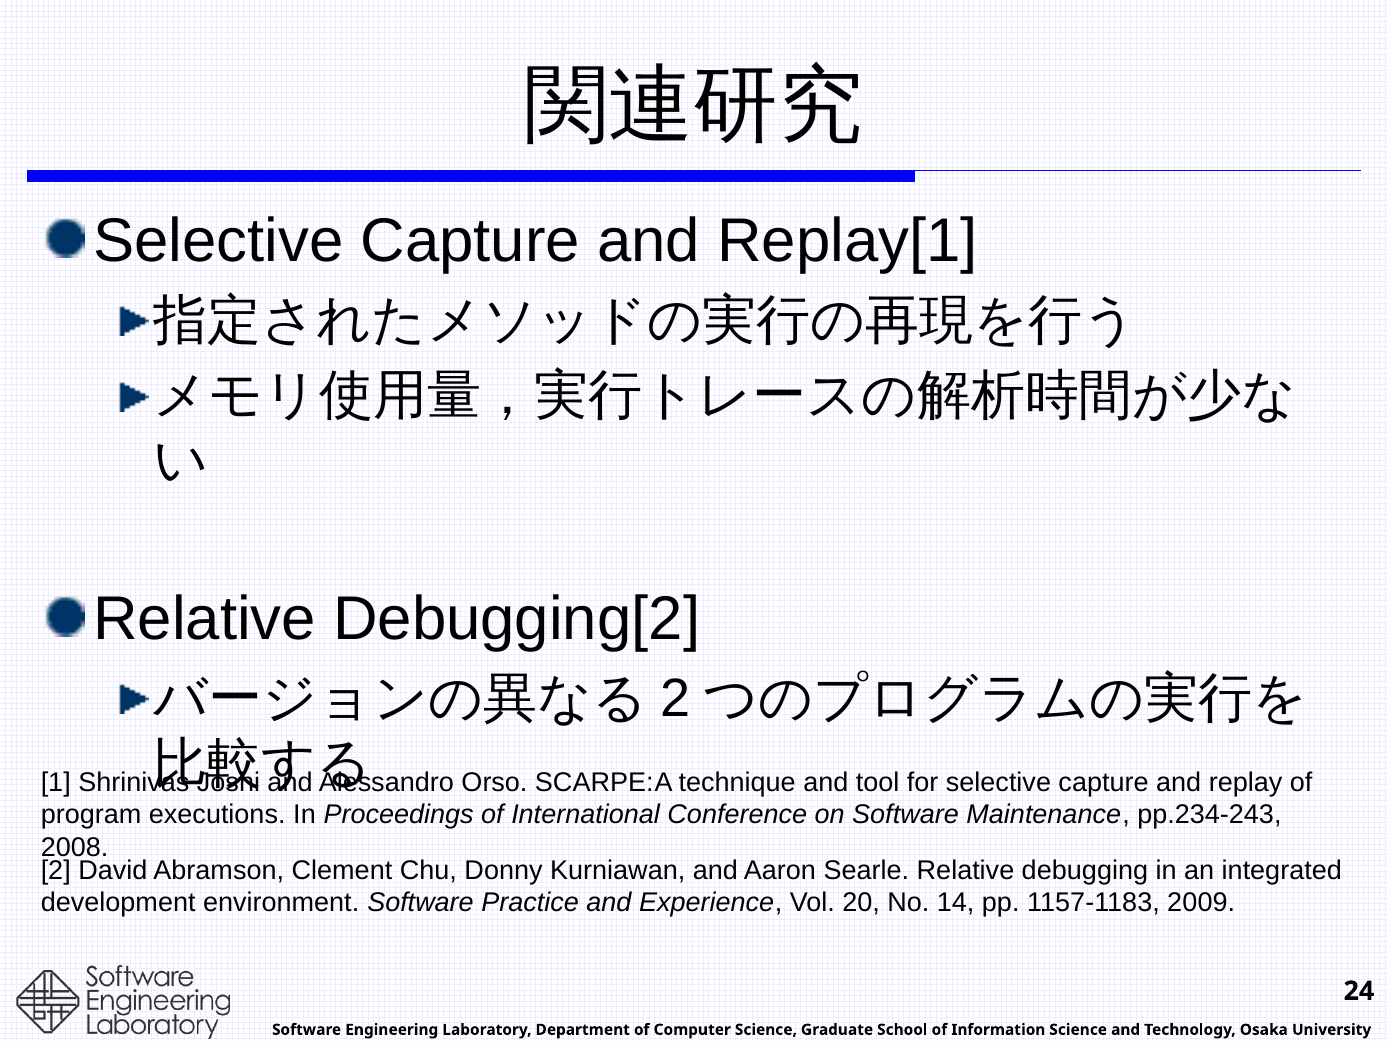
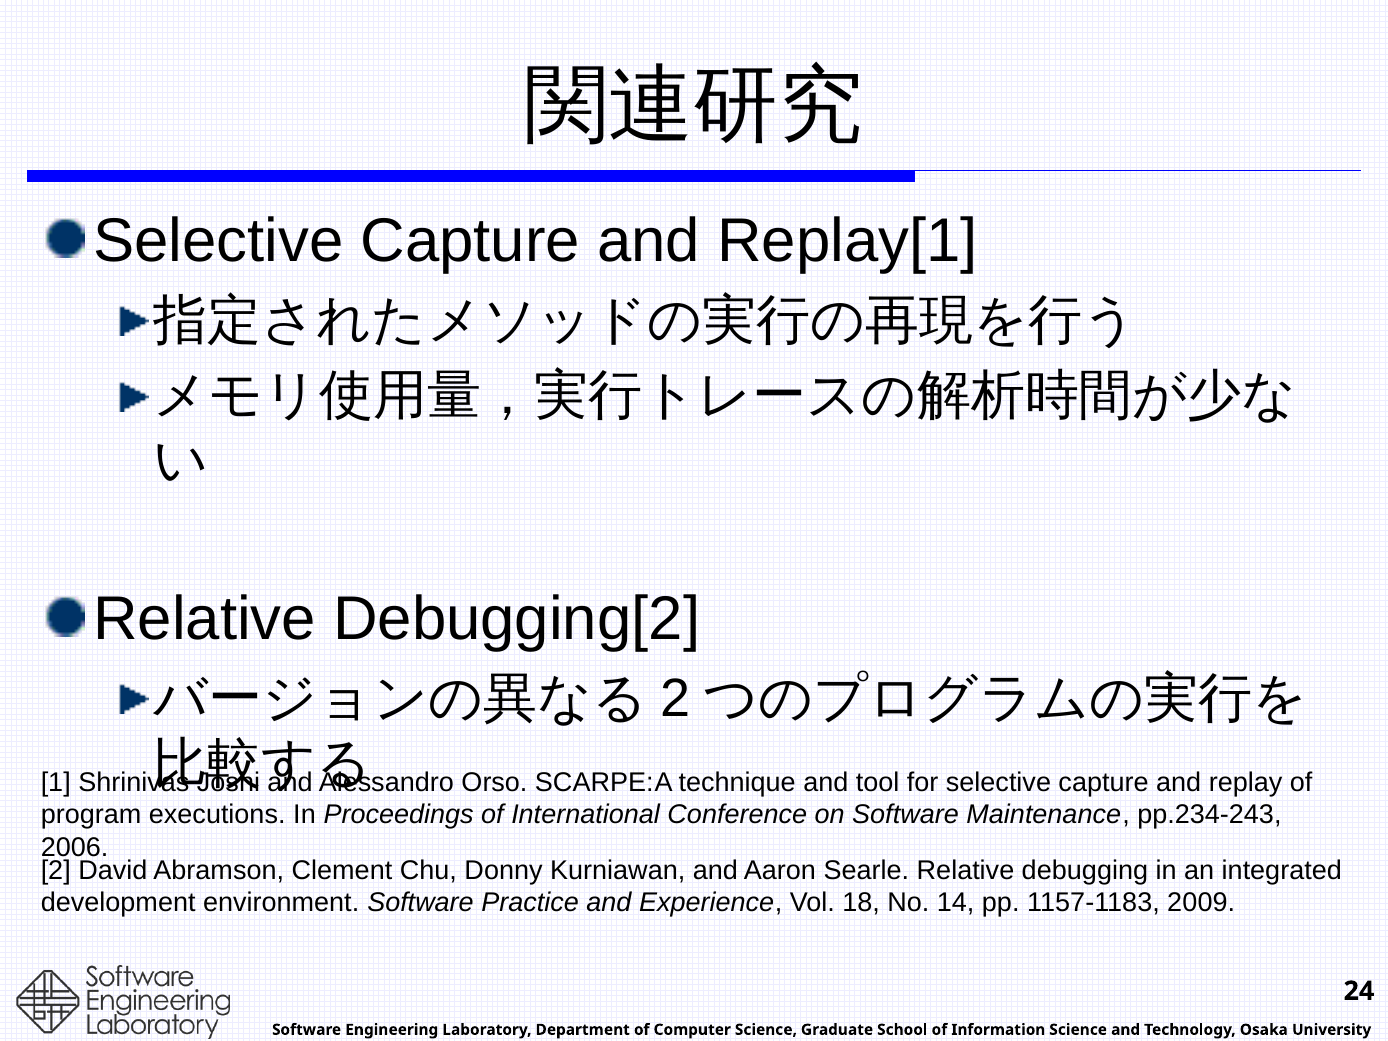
2008: 2008 -> 2006 (75, 847)
20: 20 -> 18 (861, 903)
